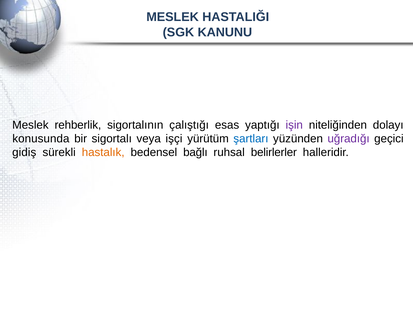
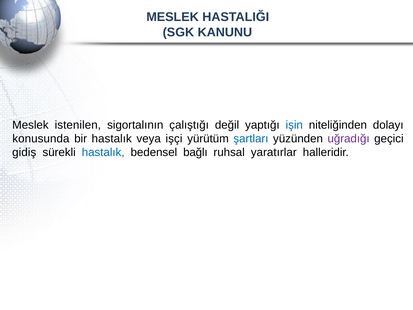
rehberlik: rehberlik -> istenilen (78, 125)
esas: esas -> değil (227, 125)
işin colour: purple -> blue (294, 125)
bir sigortalı: sigortalı -> hastalık (112, 139)
hastalık colour: orange -> blue (103, 152)
belirlerler: belirlerler -> yaratırlar (274, 152)
